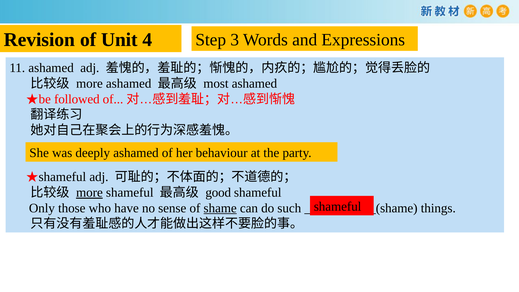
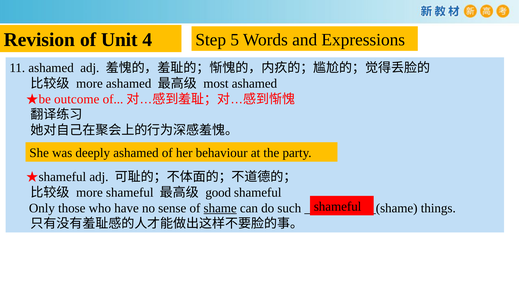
3: 3 -> 5 (235, 40)
followed: followed -> outcome (77, 99)
more underline: present -> none (89, 193)
